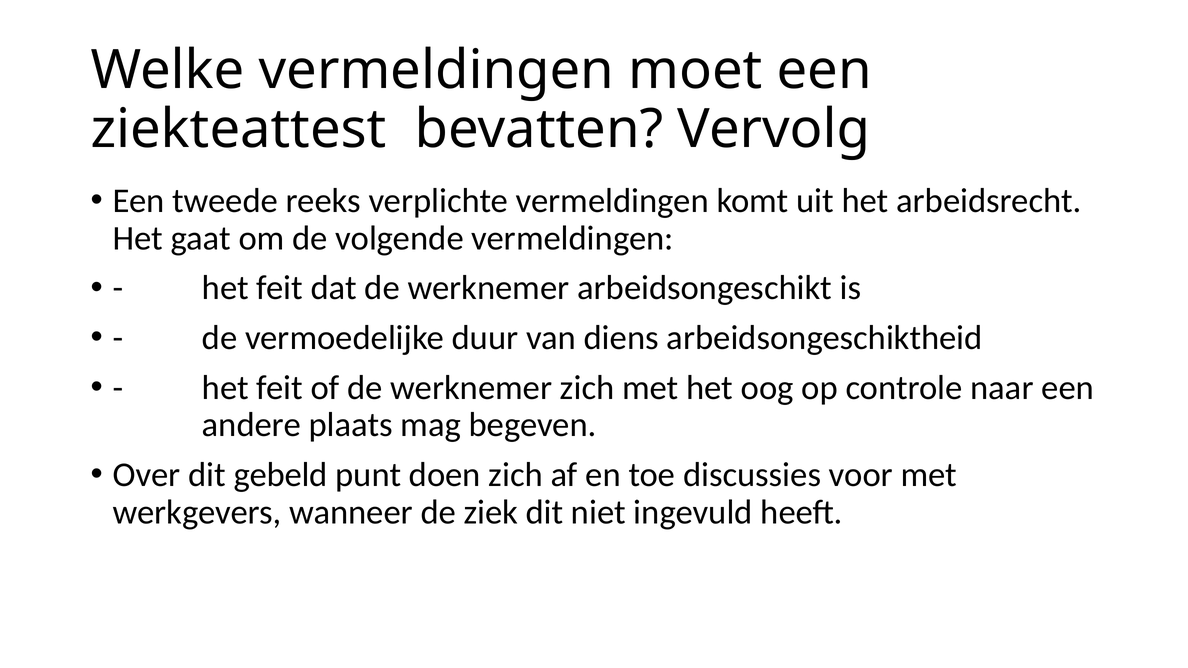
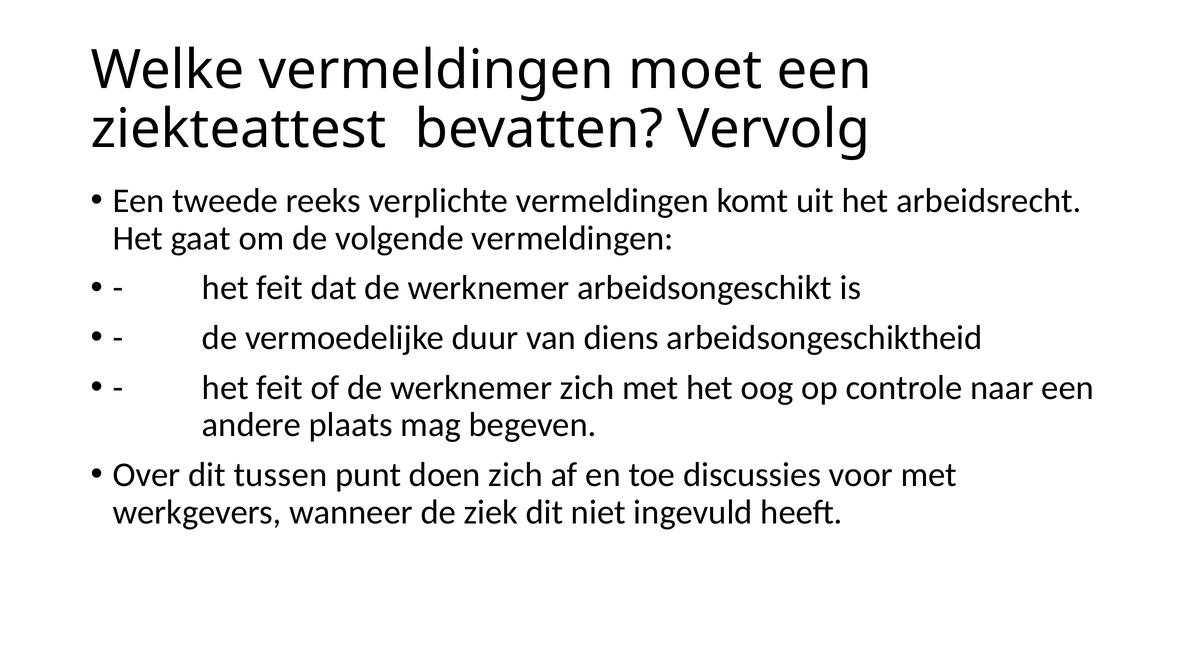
gebeld: gebeld -> tussen (280, 475)
